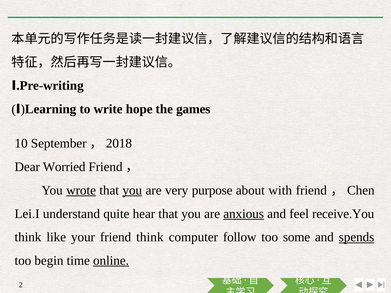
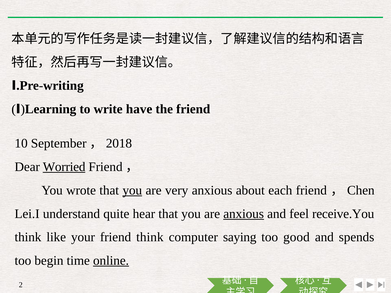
hope: hope -> have (139, 109)
the games: games -> friend (193, 109)
Worried underline: none -> present (64, 167)
wrote underline: present -> none (81, 190)
very purpose: purpose -> anxious (212, 190)
with: with -> each (280, 190)
follow: follow -> saying (240, 237)
some: some -> good (296, 237)
spends underline: present -> none (357, 237)
